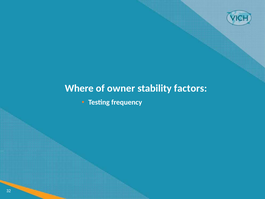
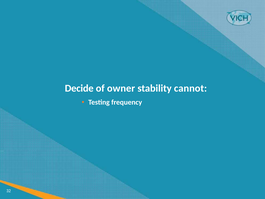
Where: Where -> Decide (79, 88)
factors: factors -> cannot (190, 88)
